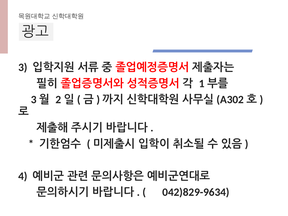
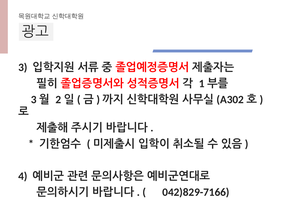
042)829-9634: 042)829-9634 -> 042)829-7166 (196, 192)
